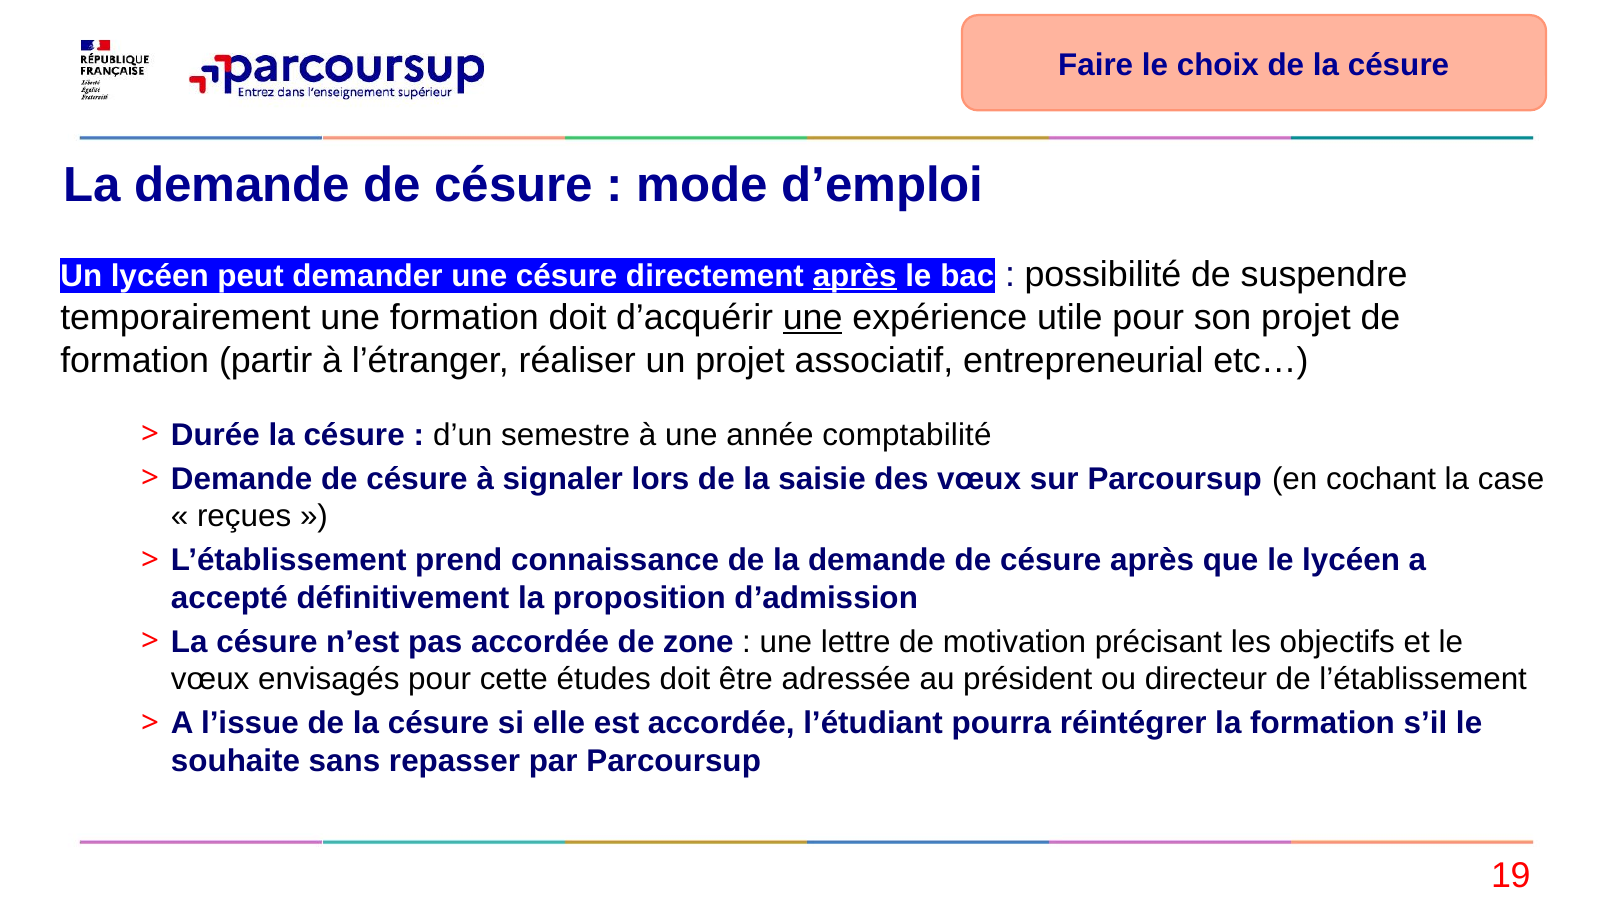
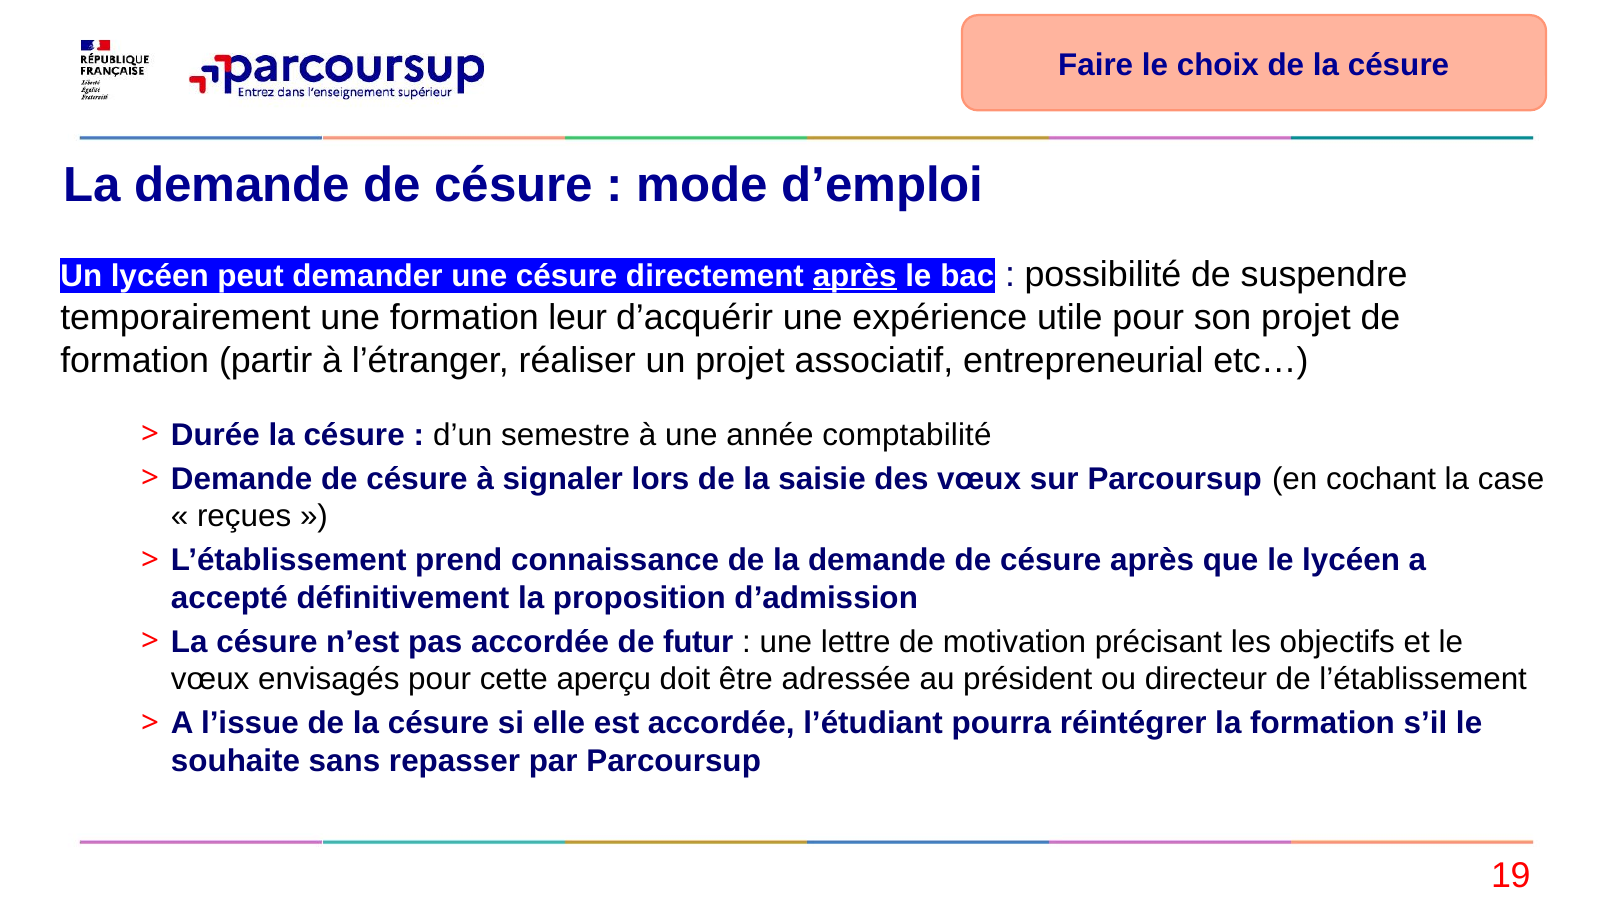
formation doit: doit -> leur (578, 317)
une underline: present -> none (813, 317)
zone: zone -> futur (698, 642)
études: études -> aperçu (604, 680)
